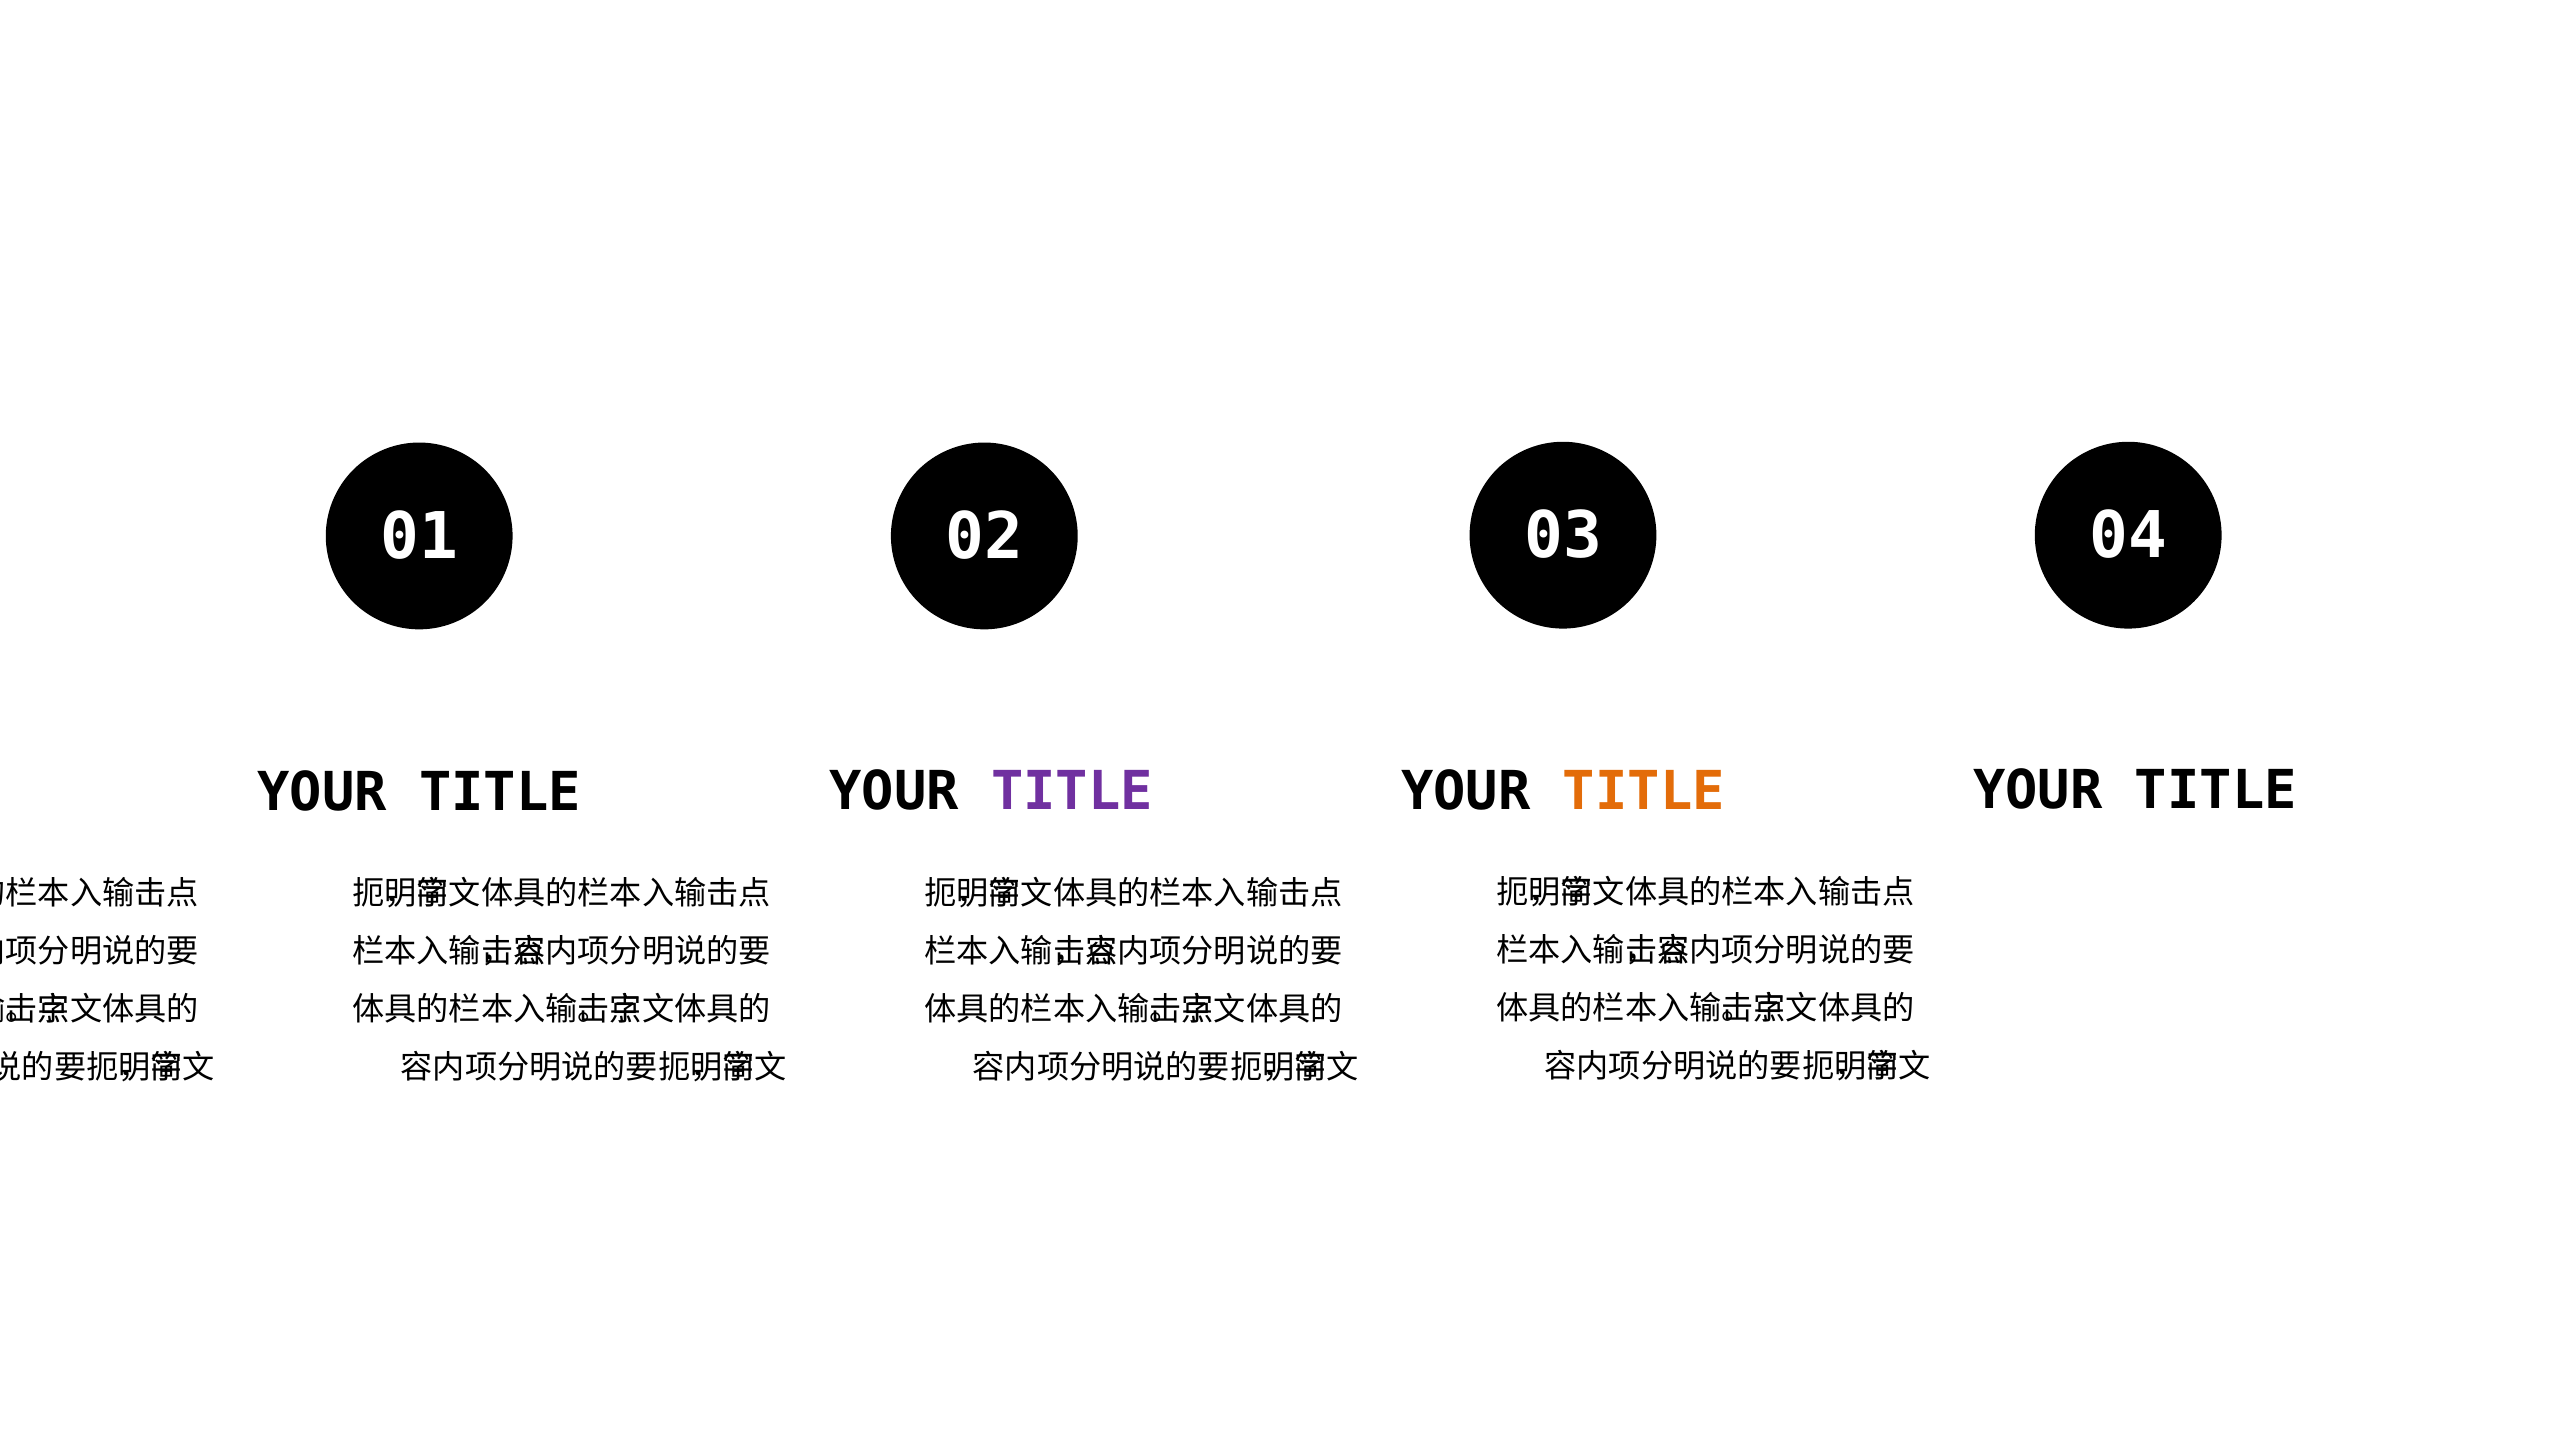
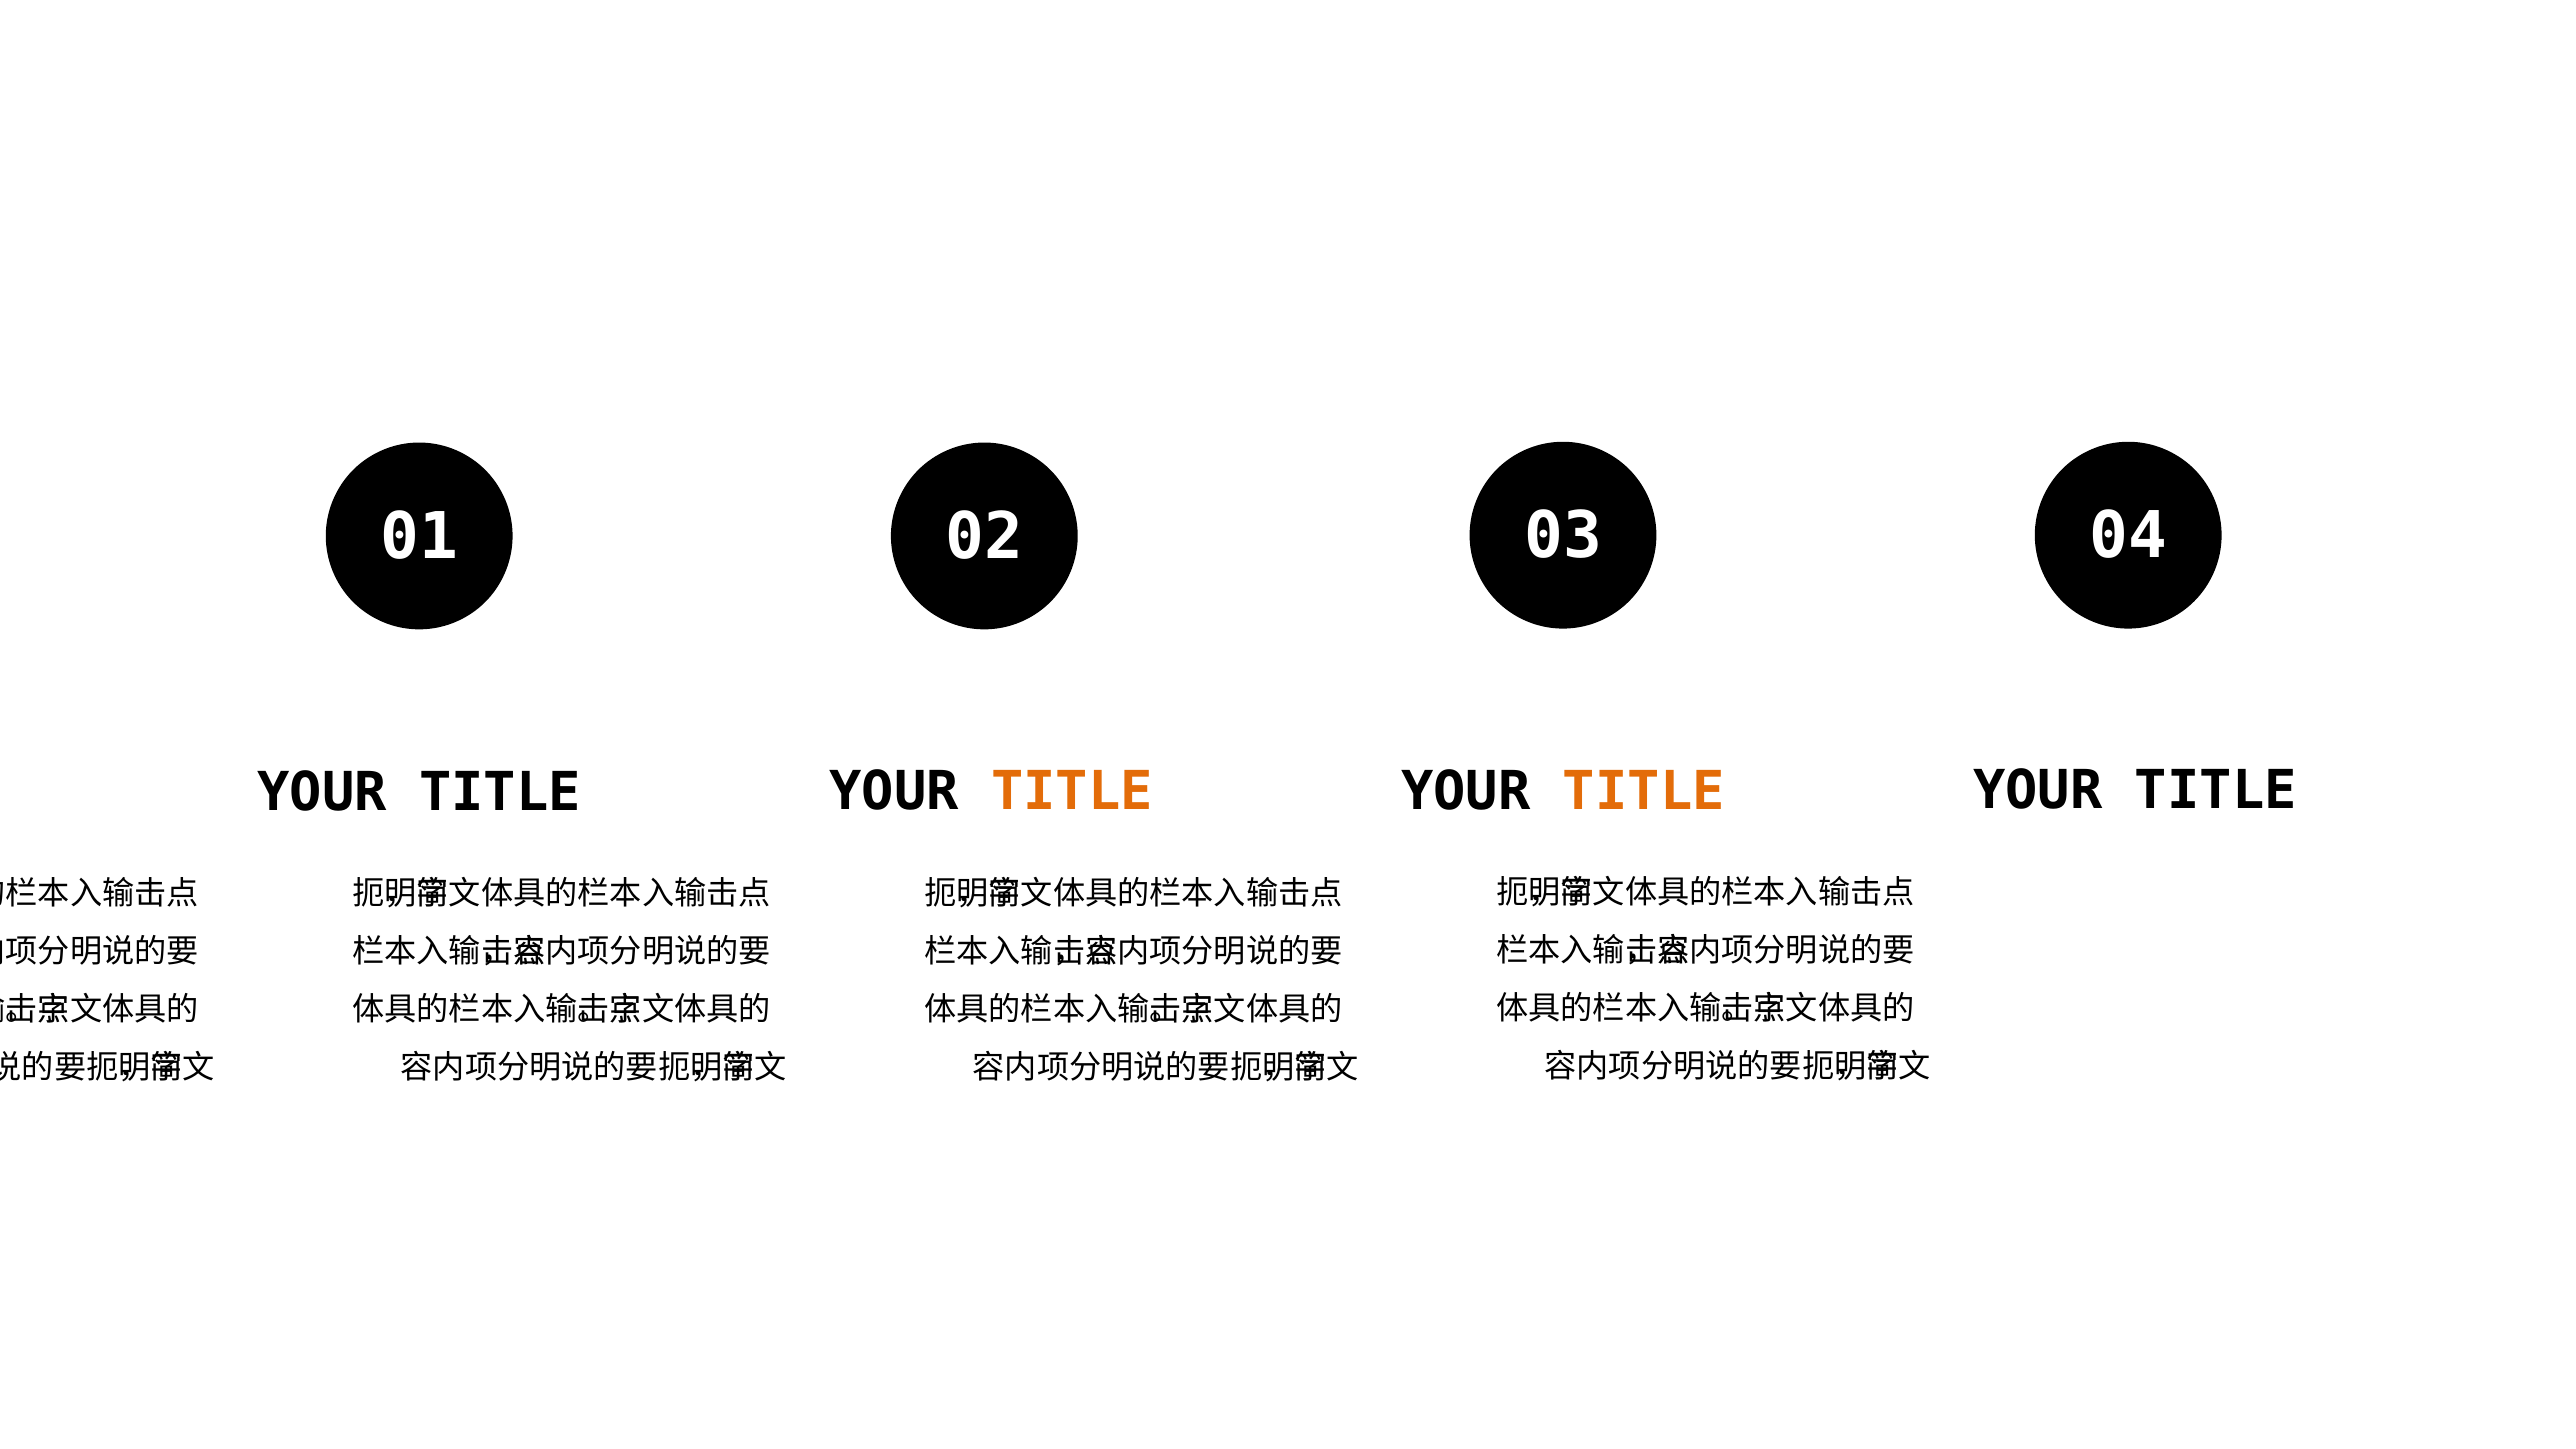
TITLE colour: purple -> orange (1072, 792)
